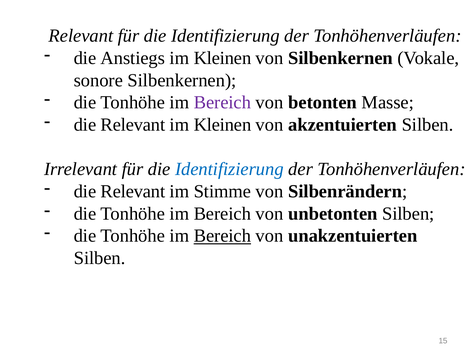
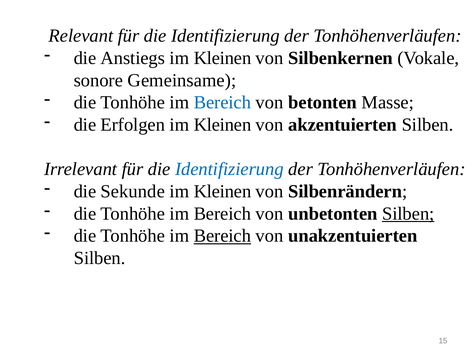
sonore Silbenkernen: Silbenkernen -> Gemeinsame (182, 80)
Bereich colour: purple -> blue (222, 102)
Relevant: Relevant -> Erfolgen (133, 125)
Relevant: Relevant -> Sekunde (133, 191)
Stimme: Stimme -> Kleinen (222, 191)
Silben underline: none -> present (408, 214)
